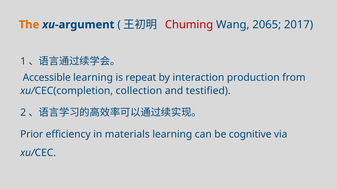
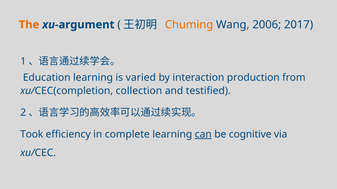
Chuming colour: red -> orange (189, 25)
2065: 2065 -> 2006 (267, 25)
Accessible: Accessible -> Education (47, 78)
repeat: repeat -> varied (141, 78)
Prior: Prior -> Took (32, 135)
materials: materials -> complete (127, 135)
can underline: none -> present (203, 135)
